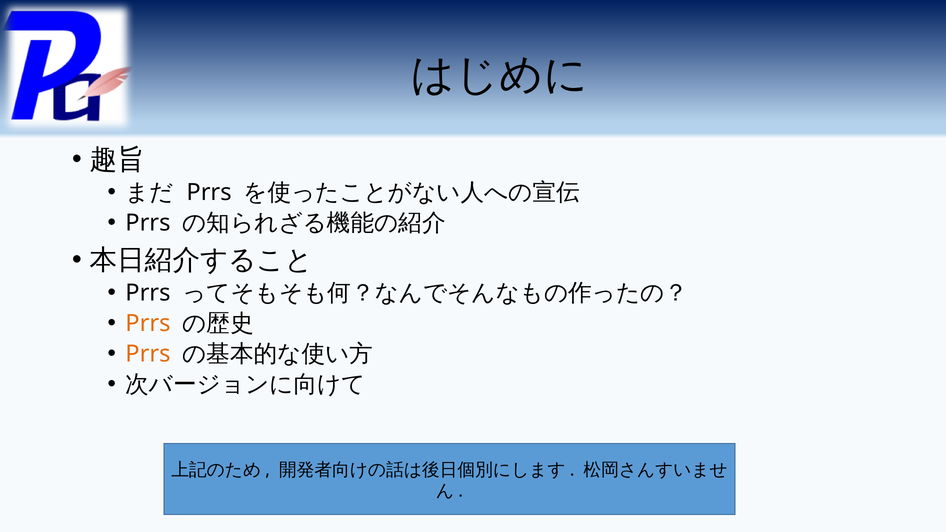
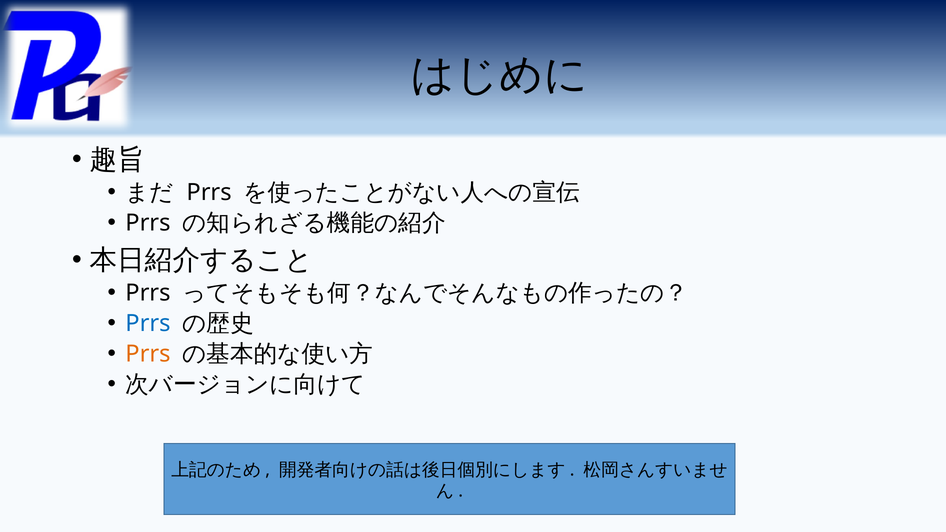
Prrs colour: orange -> blue (148, 323)
